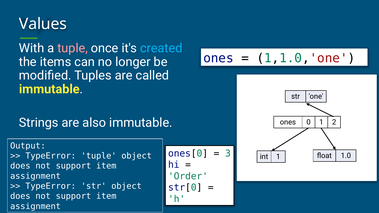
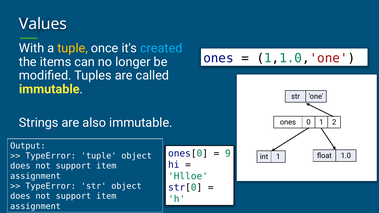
tuple colour: pink -> yellow (73, 48)
3: 3 -> 9 (228, 154)
Order: Order -> Hlloe (188, 176)
